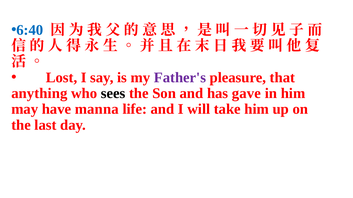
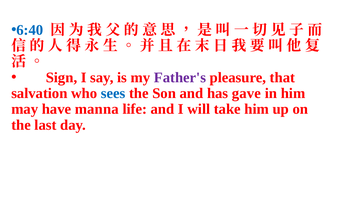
Lost: Lost -> Sign (61, 78)
anything: anything -> salvation (39, 94)
sees colour: black -> blue (113, 94)
